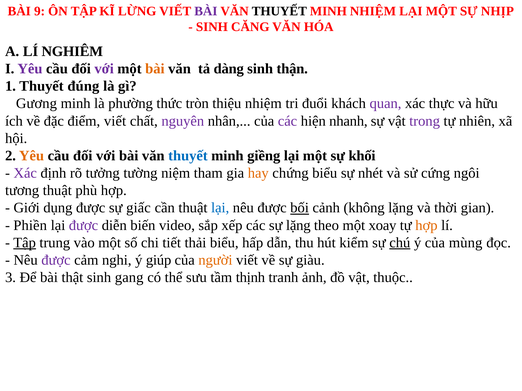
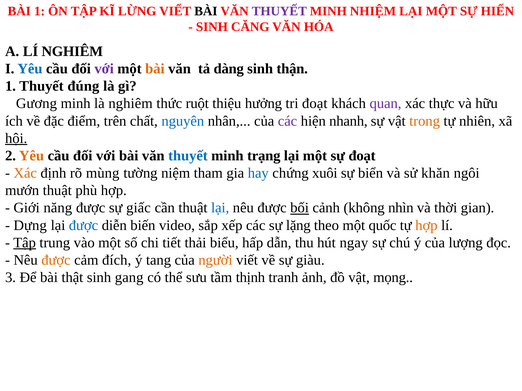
BÀI 9: 9 -> 1 (40, 11)
BÀI colour: purple -> black (206, 11)
THUYẾT colour: black -> purple (279, 11)
NHỊP: NHỊP -> HIẾN (497, 11)
Yêu colour: purple -> blue (30, 69)
là phường: phường -> nghiêm (131, 104)
tròn: tròn -> ruột (197, 104)
thiệu nhiệm: nhiệm -> hưởng (263, 104)
tri đuổi: đuổi -> đoạt (315, 104)
điểm viết: viết -> trên (115, 121)
nguyên colour: purple -> blue (183, 121)
trong colour: purple -> orange (425, 121)
hội underline: none -> present (16, 138)
giềng: giềng -> trạng (264, 156)
sự khối: khối -> đoạt (362, 156)
Xác colour: purple -> orange (25, 173)
tưởng: tưởng -> mùng (103, 173)
hay colour: orange -> blue (258, 173)
chứng biểu: biểu -> xuôi (325, 173)
nhét: nhét -> biển (371, 173)
cứng: cứng -> khăn (436, 173)
tương: tương -> mướn (22, 191)
dụng: dụng -> năng (58, 208)
không lặng: lặng -> nhìn (401, 208)
Phiền: Phiền -> Dựng (30, 226)
được colour: purple -> blue (84, 226)
xoay: xoay -> quốc (383, 226)
kiểm: kiểm -> ngay (354, 243)
chú underline: present -> none (400, 243)
mùng: mùng -> lượng (466, 243)
được colour: purple -> orange (56, 260)
nghi: nghi -> đích (117, 260)
giúp: giúp -> tang (159, 260)
thuộc: thuộc -> mọng (393, 278)
